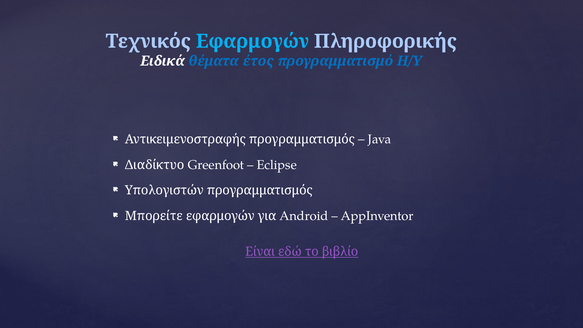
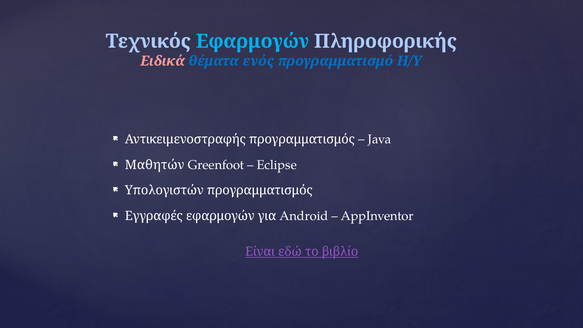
Ειδικά colour: white -> pink (163, 61)
έτος: έτος -> ενός (258, 61)
Διαδίκτυο: Διαδίκτυο -> Μαθητών (155, 165)
Μπορείτε: Μπορείτε -> Εγγραφές (154, 216)
